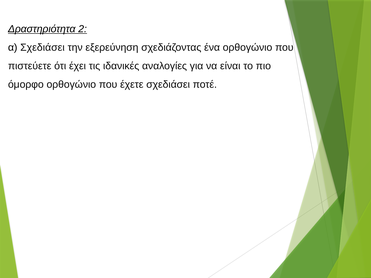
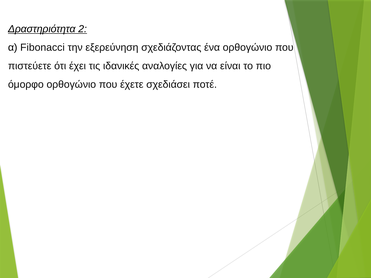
α Σχεδιάσει: Σχεδιάσει -> Fibonacci (42, 47)
